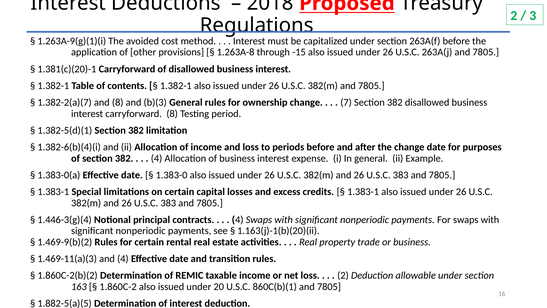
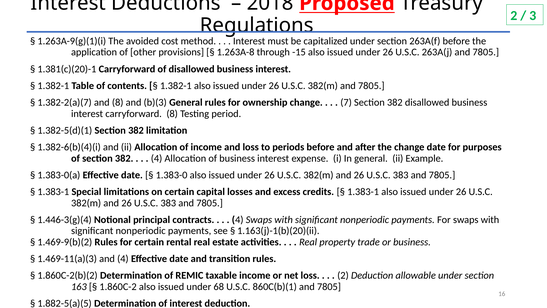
20: 20 -> 68 (219, 286)
